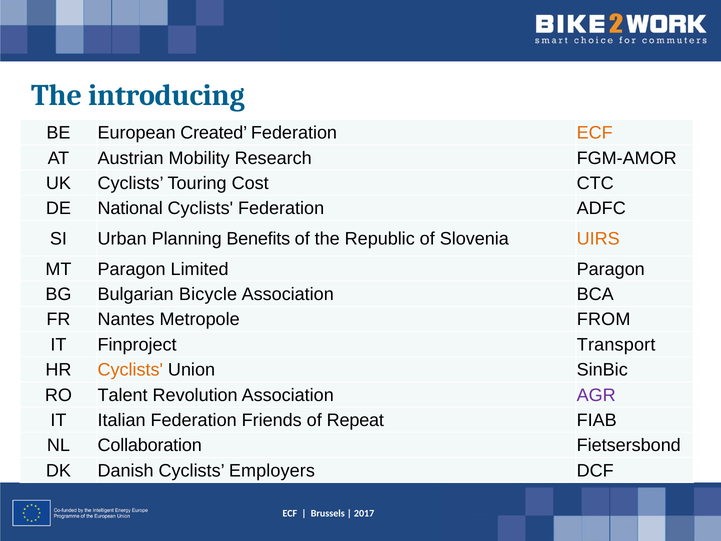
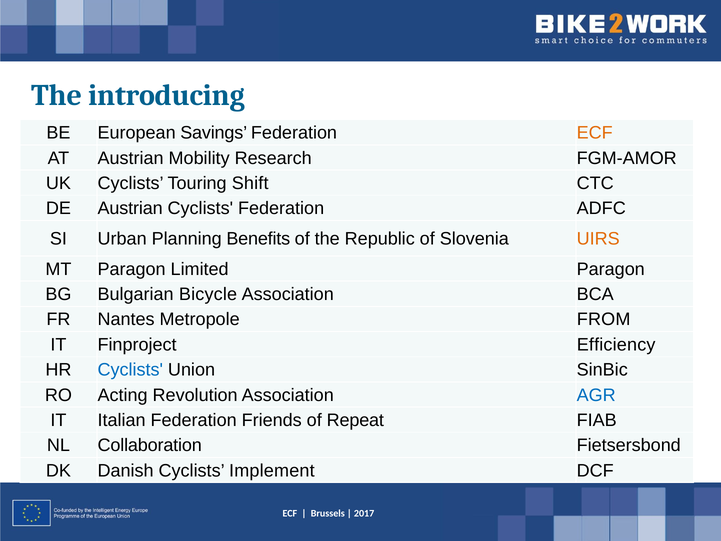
Created: Created -> Savings (214, 133)
Cost: Cost -> Shift (250, 183)
DE National: National -> Austrian (130, 208)
Transport: Transport -> Efficiency (616, 345)
Cyclists colour: orange -> blue (130, 370)
Talent: Talent -> Acting (123, 395)
AGR colour: purple -> blue (596, 395)
Employers: Employers -> Implement (272, 470)
